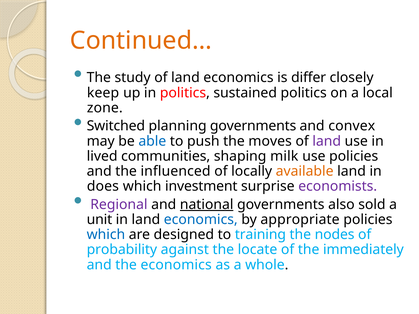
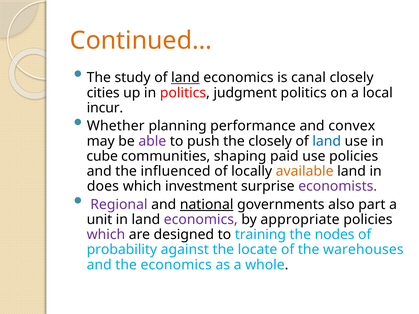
land underline: none -> present (185, 78)
differ: differ -> canal (309, 78)
keep: keep -> cities (103, 93)
sustained: sustained -> judgment (245, 93)
zone: zone -> incur (105, 108)
Switched: Switched -> Whether (116, 126)
planning governments: governments -> performance (253, 126)
able colour: blue -> purple (152, 141)
the moves: moves -> closely (270, 141)
land colour: purple -> blue (327, 141)
lived: lived -> cube (102, 156)
milk: milk -> paid (284, 156)
sold: sold -> part (372, 205)
economics colour: blue -> purple (201, 220)
which colour: blue -> purple (106, 235)
immediately: immediately -> warehouses (363, 250)
